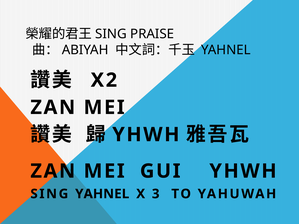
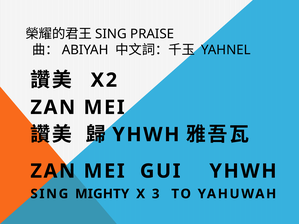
SING YAHNEL: YAHNEL -> MIGHTY (102, 194)
